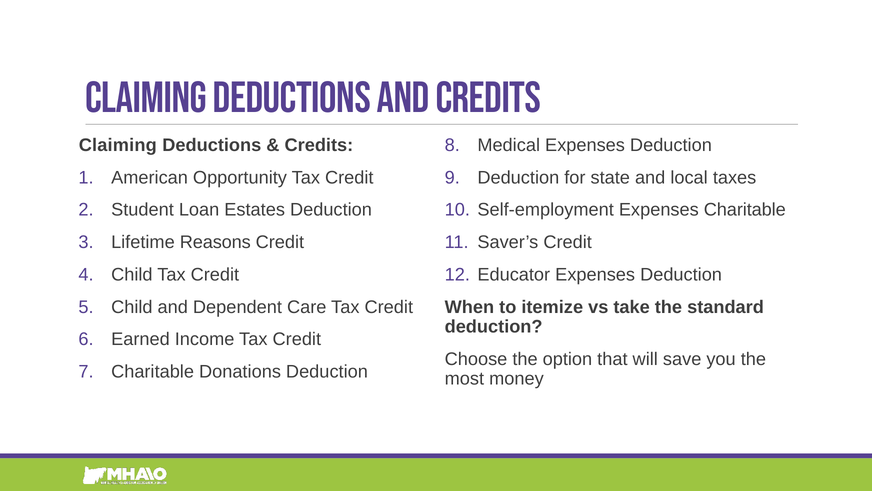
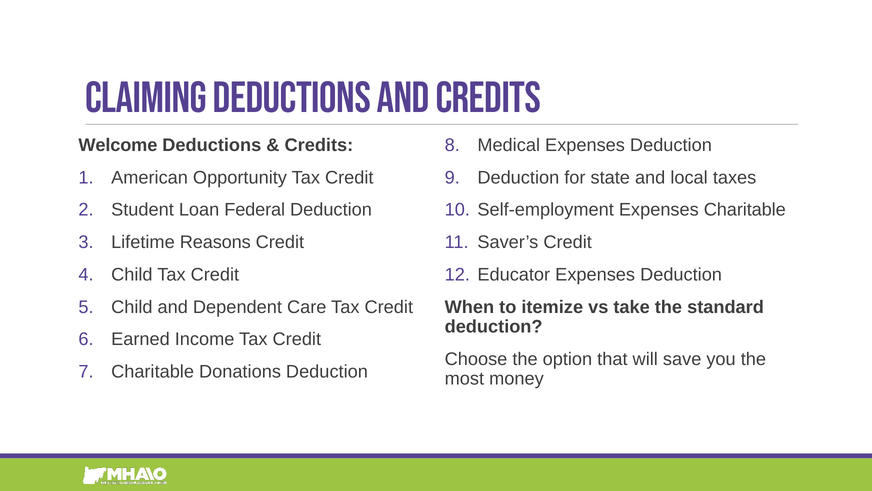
Claiming: Claiming -> Welcome (118, 145)
Estates: Estates -> Federal (255, 210)
